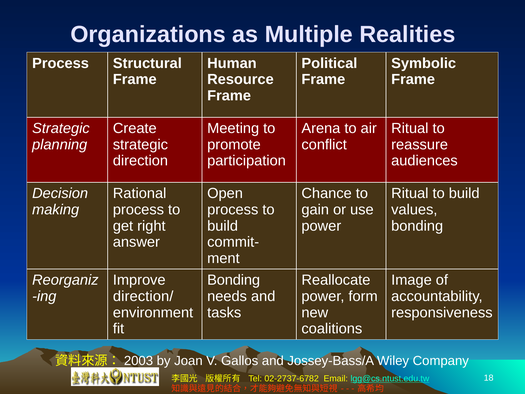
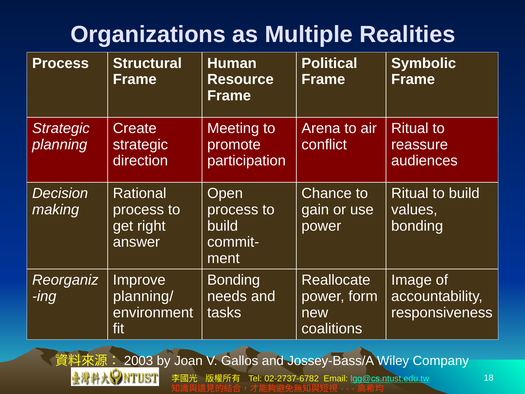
direction/: direction/ -> planning/ (143, 296)
